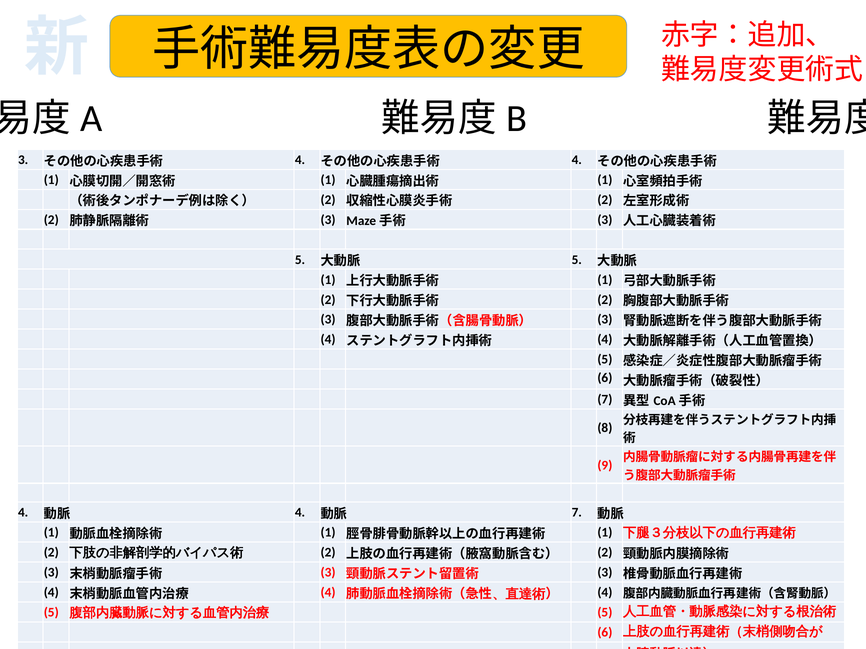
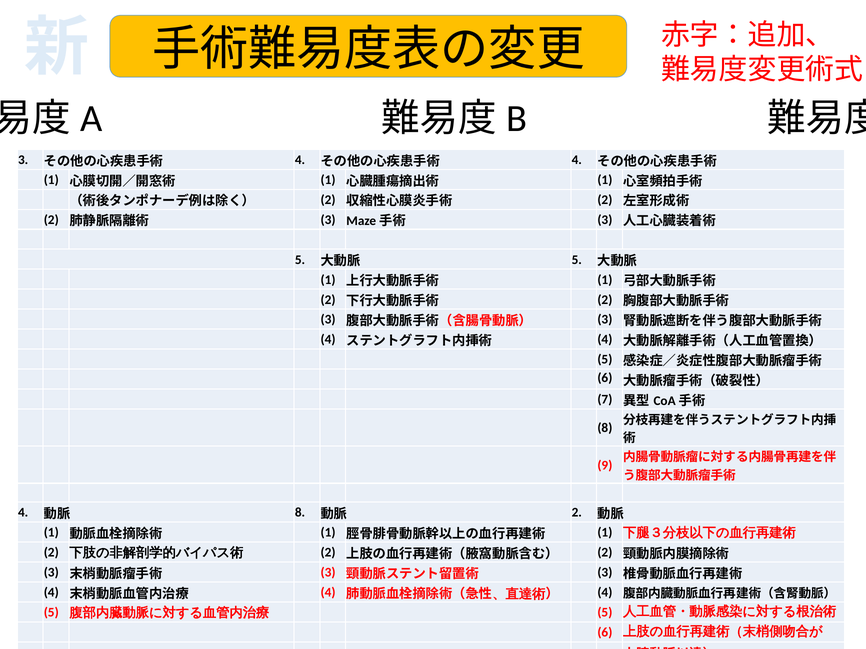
4: 4 -> 8 (300, 513)
7: 7 -> 2 (577, 513)
